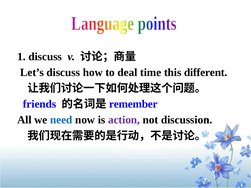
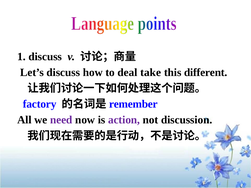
time: time -> take (151, 73)
friends: friends -> factory (40, 104)
need colour: blue -> purple (61, 120)
